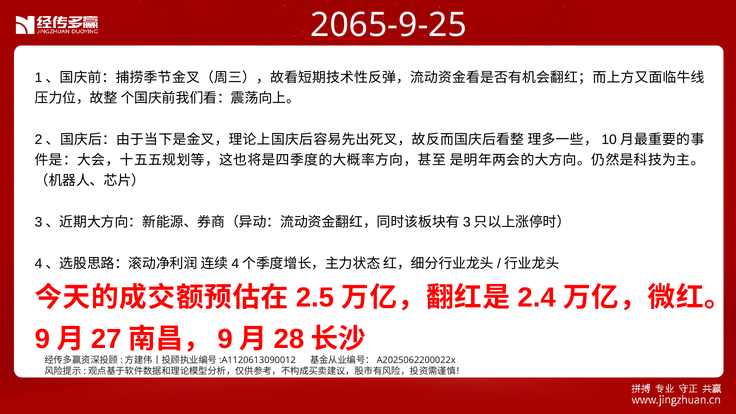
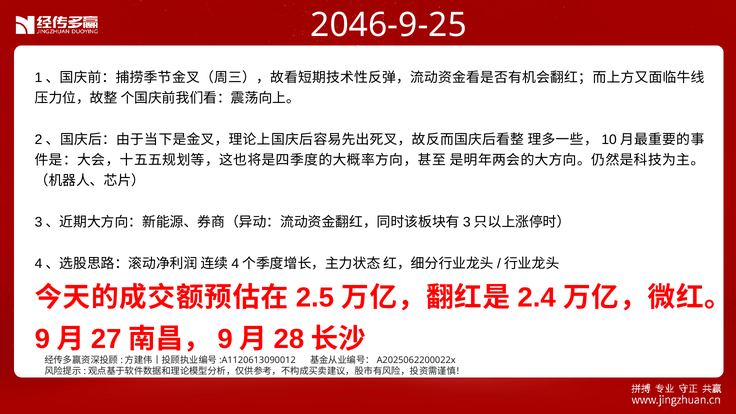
2065-9-25: 2065-9-25 -> 2046-9-25 (389, 25)
